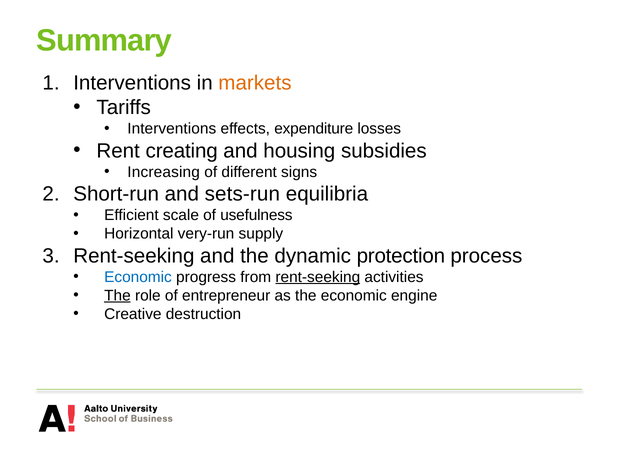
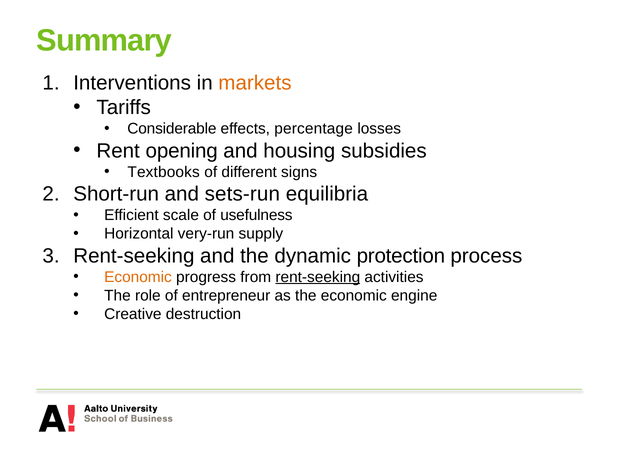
Interventions: Interventions -> Considerable (172, 129)
expenditure: expenditure -> percentage (314, 129)
creating: creating -> opening (182, 151)
Increasing: Increasing -> Textbooks (164, 172)
Economic colour: blue -> orange (138, 277)
The underline: present -> none (117, 295)
